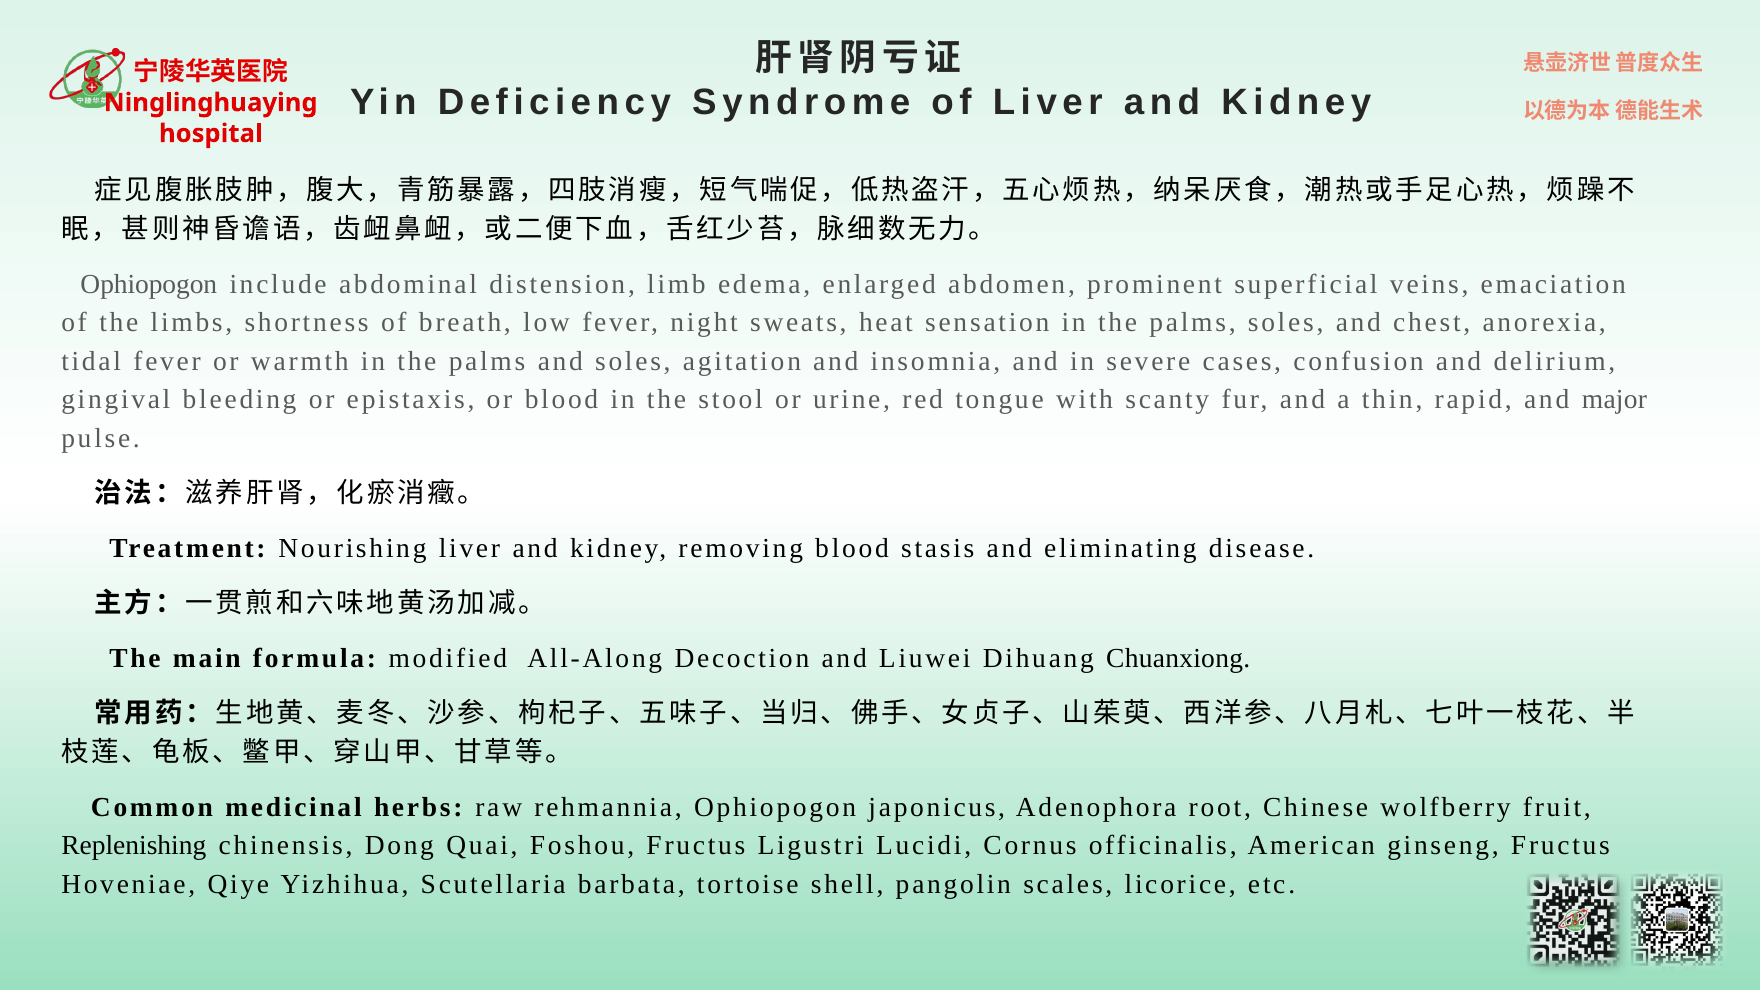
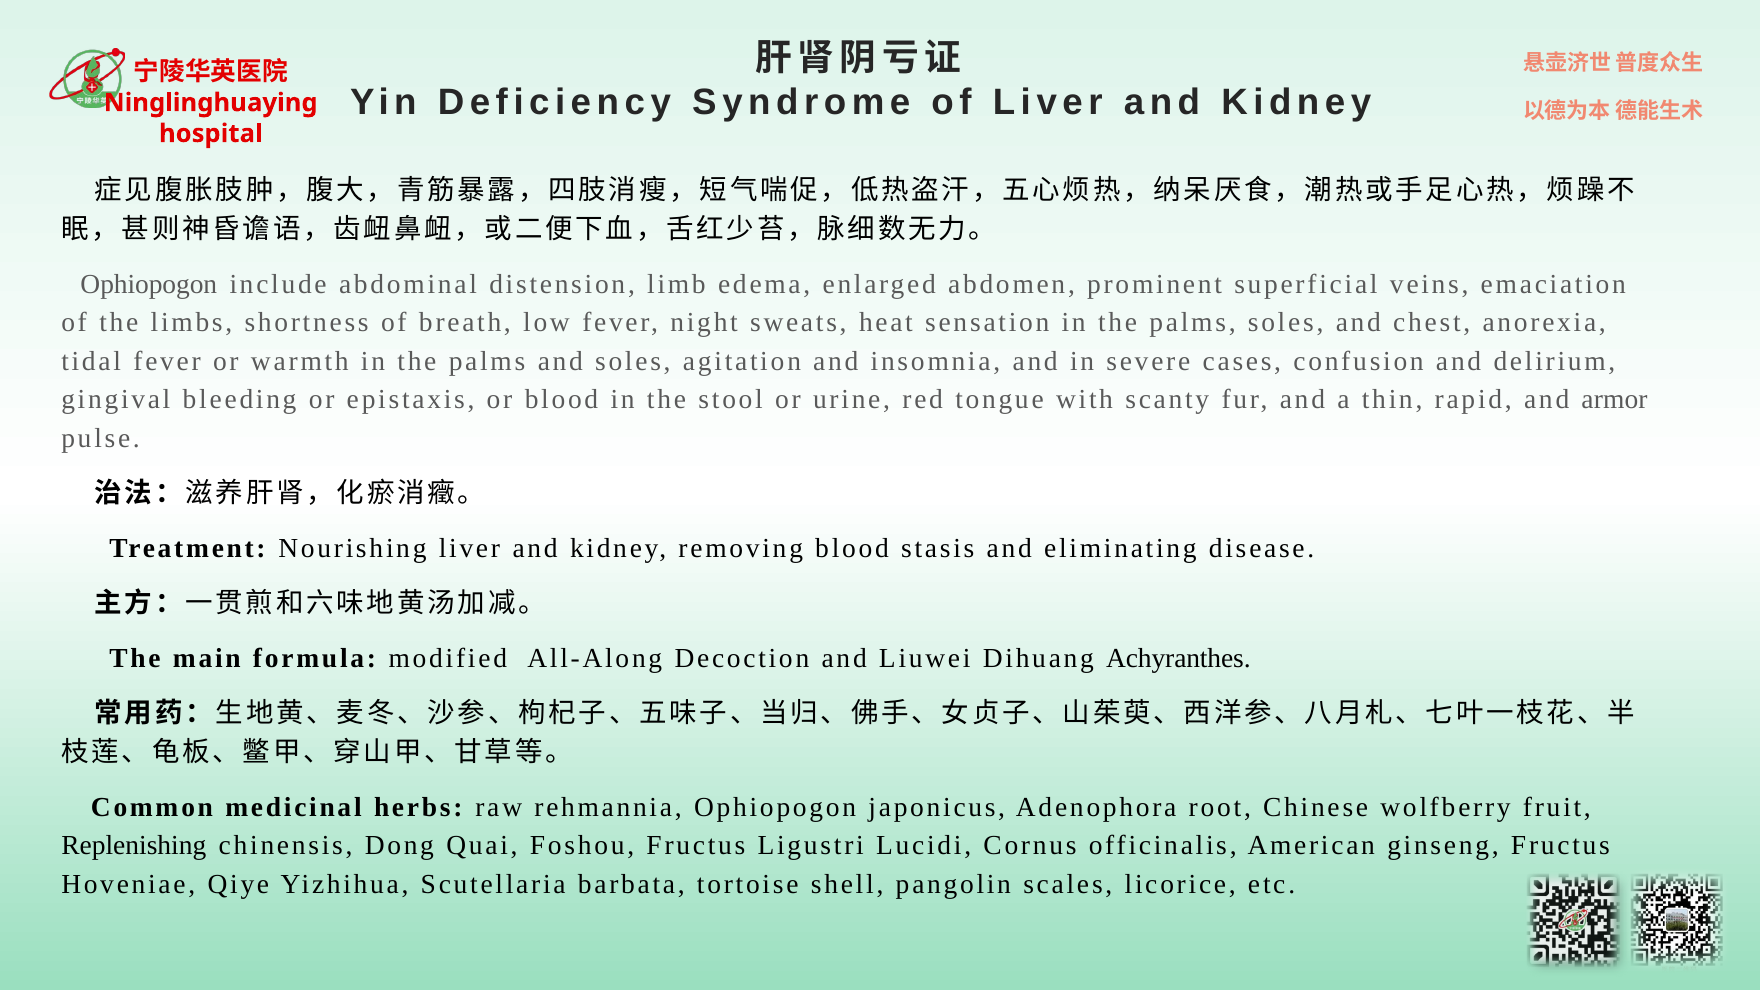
major: major -> armor (1615, 400)
Chuanxiong: Chuanxiong -> Achyranthes (1178, 659)
